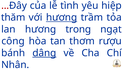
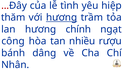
trong: trong -> chính (78, 29)
thơm: thơm -> nhiều (82, 41)
dâng underline: present -> none (44, 53)
